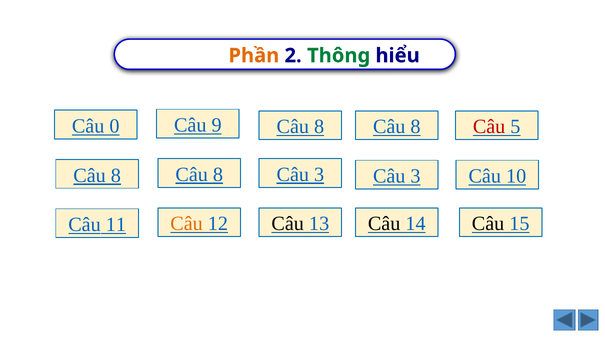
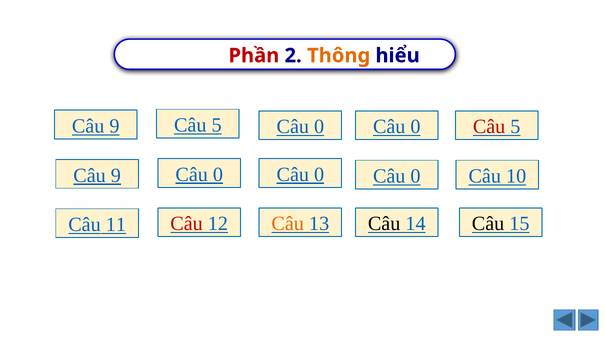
Phần colour: orange -> red (254, 56)
Thông colour: green -> orange (339, 56)
9: 9 -> 5 (217, 125)
0: 0 -> 9 (114, 126)
8: 8 -> 0 (319, 127)
8: 8 -> 0 (416, 127)
8: 8 -> 0 (218, 175)
3: 3 -> 0 (319, 175)
3: 3 -> 0 (416, 176)
8: 8 -> 9 (116, 176)
Câu colour: orange -> red (187, 224)
Câu colour: black -> orange (288, 224)
